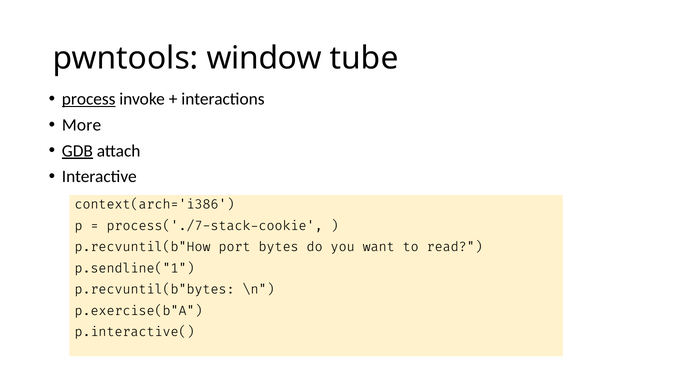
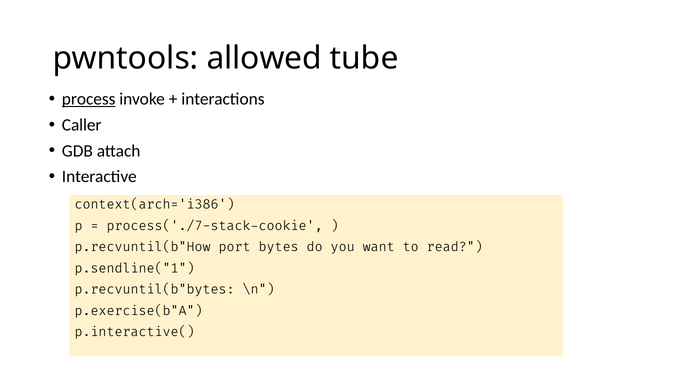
window: window -> allowed (264, 58)
More: More -> Caller (82, 125)
GDB underline: present -> none (77, 151)
